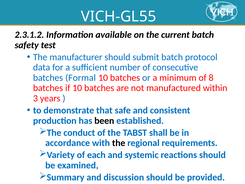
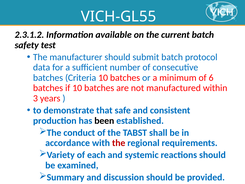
Formal: Formal -> Criteria (81, 78)
8: 8 -> 6 (211, 78)
the colour: black -> red (119, 143)
